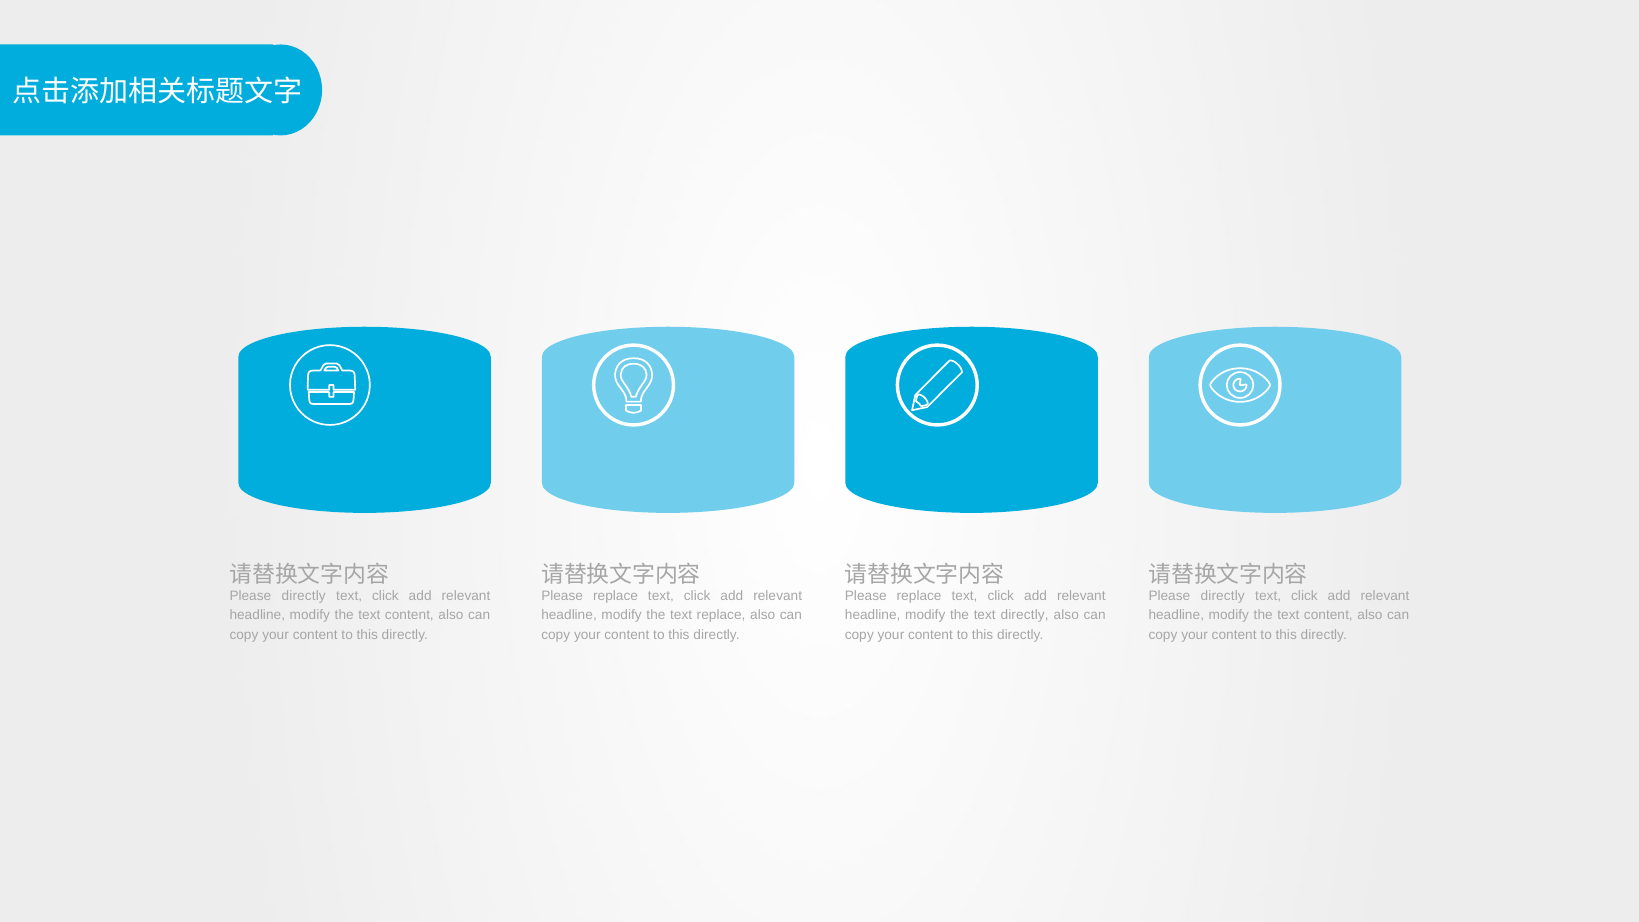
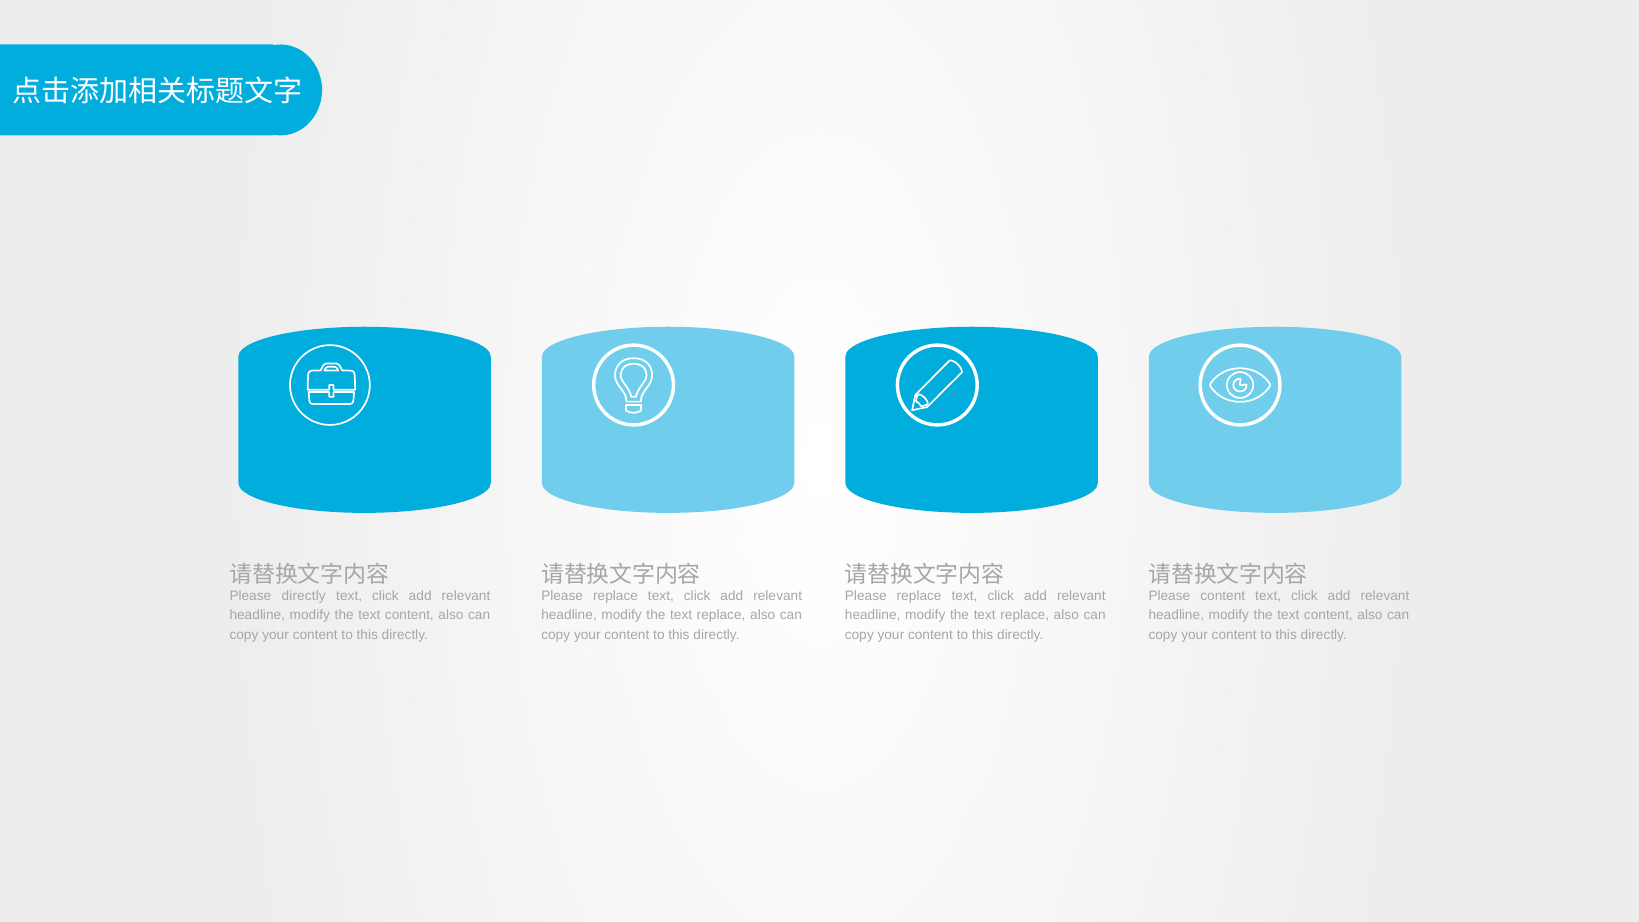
directly: directly -> content (1223, 596)
directly: directly -> replace (1025, 615)
